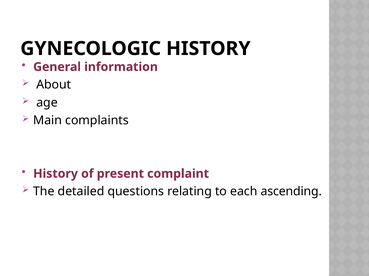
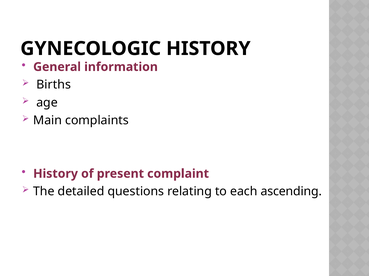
About: About -> Births (54, 85)
